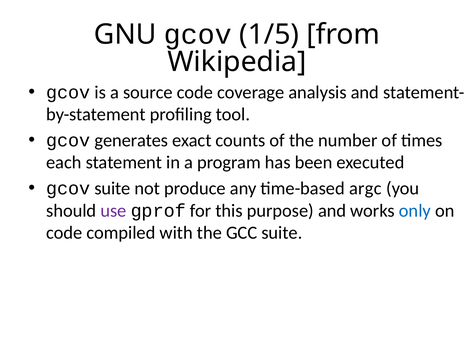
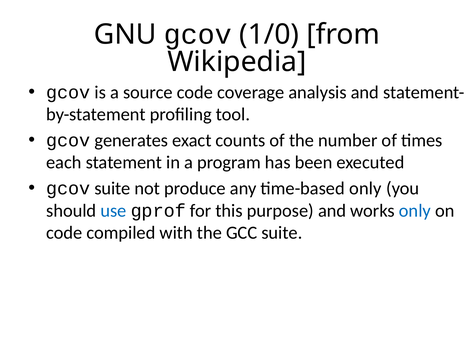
1/5: 1/5 -> 1/0 (269, 35)
time-based argc: argc -> only (365, 188)
use colour: purple -> blue (113, 210)
